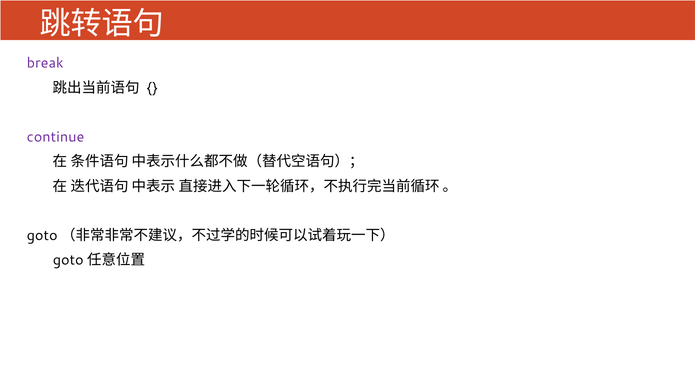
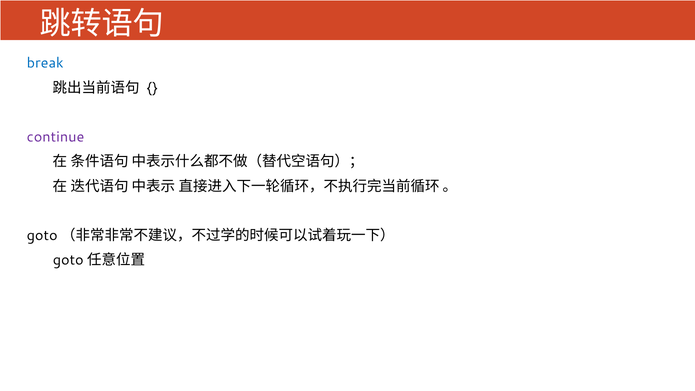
break colour: purple -> blue (45, 63)
